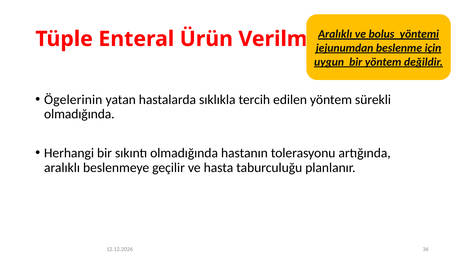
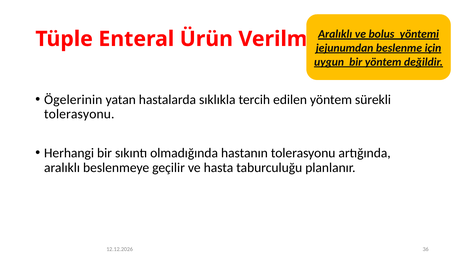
olmadığında: olmadığında -> tolerasyonu (79, 114)
